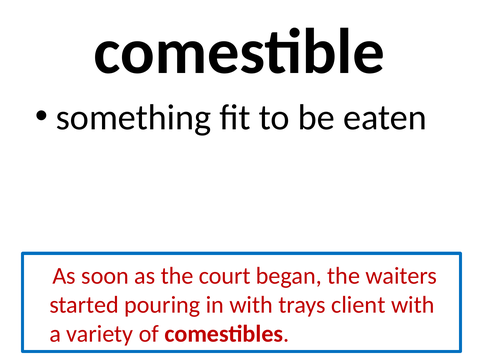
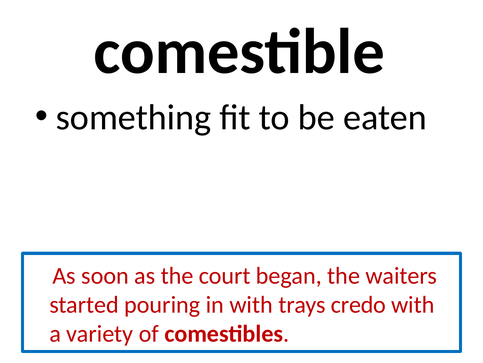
client: client -> credo (358, 304)
